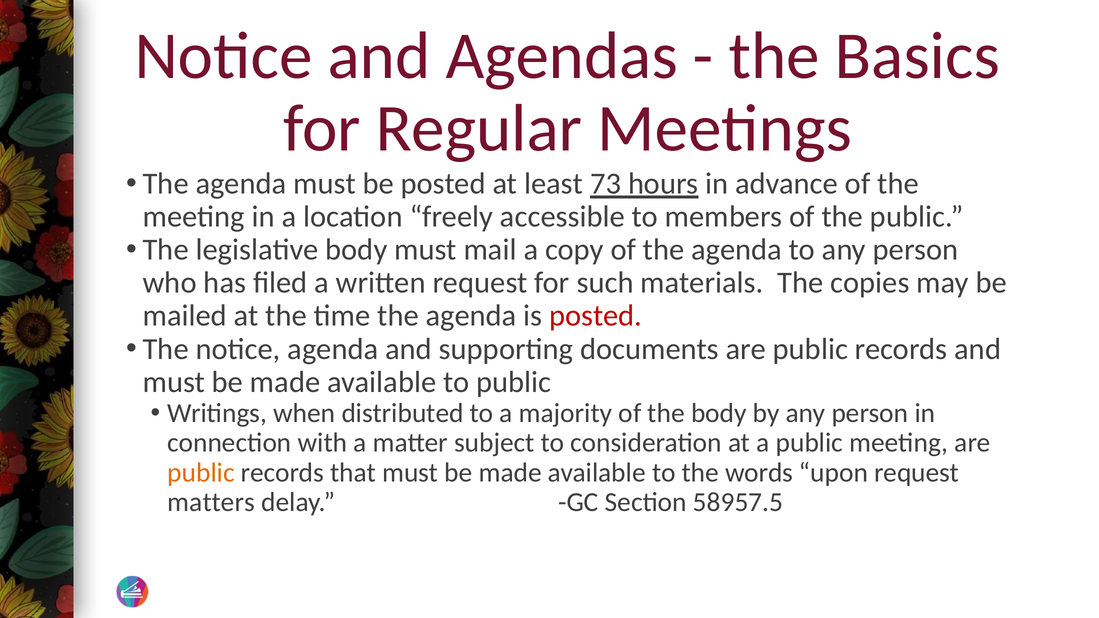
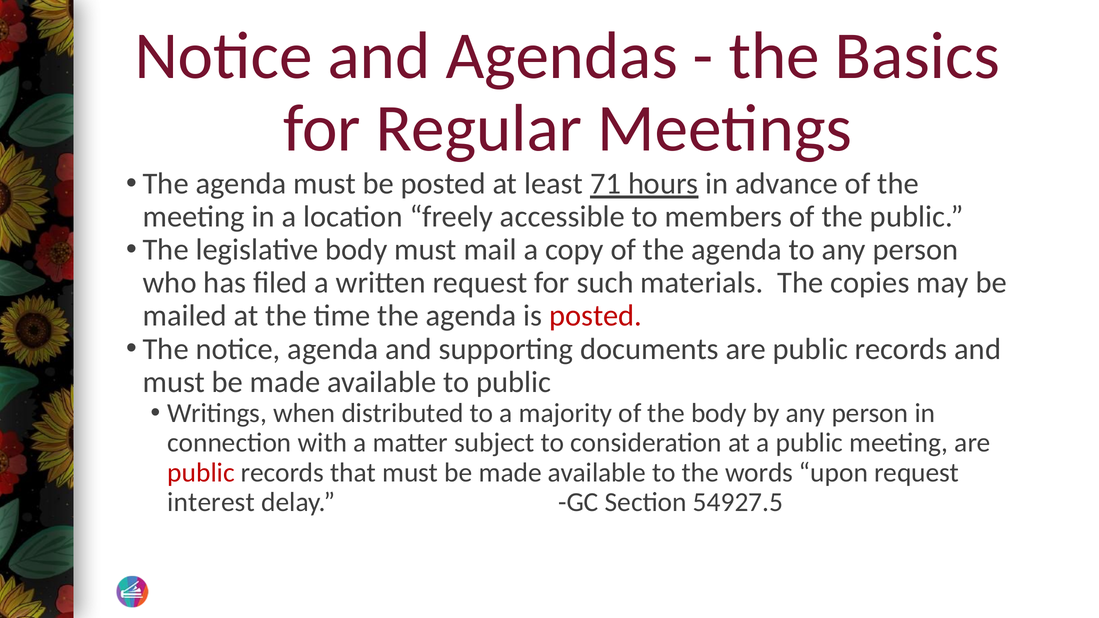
73: 73 -> 71 (606, 184)
public colour: orange -> red (201, 473)
matters: matters -> interest (211, 502)
58957.5: 58957.5 -> 54927.5 (738, 502)
